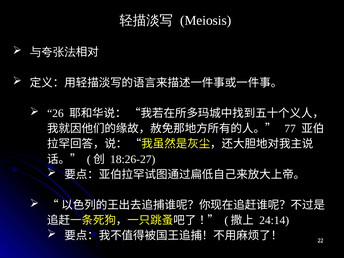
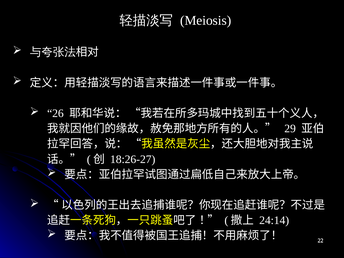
77: 77 -> 29 (290, 129)
